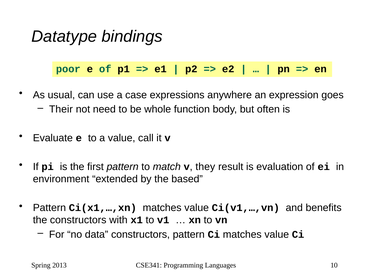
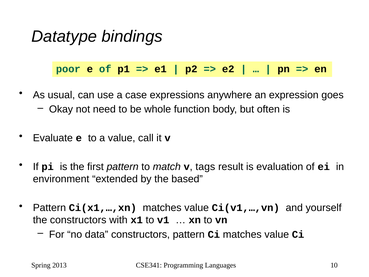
Their: Their -> Okay (61, 109)
they: they -> tags (205, 167)
benefits: benefits -> yourself (324, 208)
